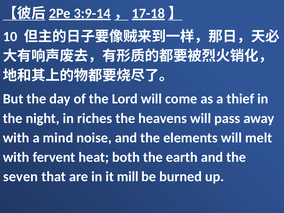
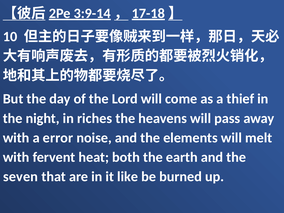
mind: mind -> error (58, 138)
mill: mill -> like (128, 177)
